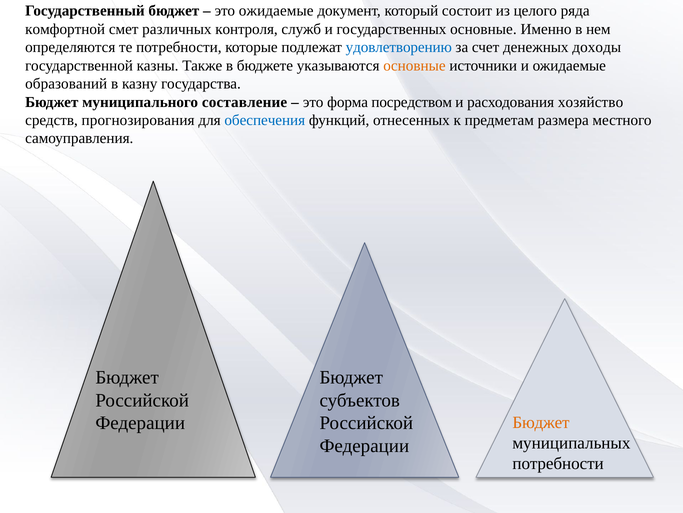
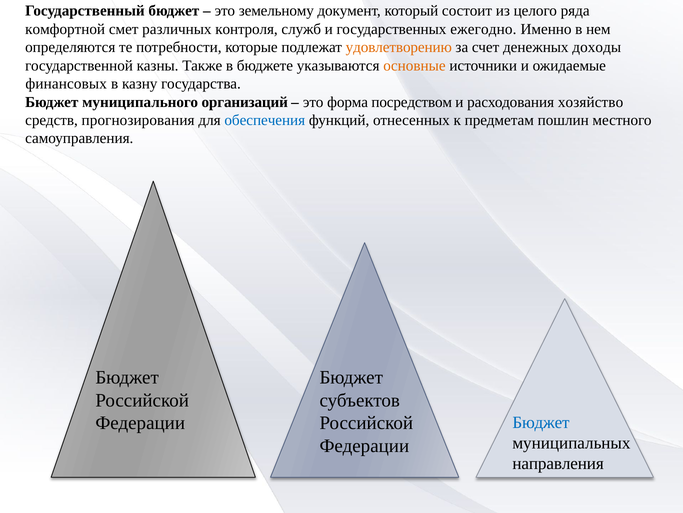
это ожидаемые: ожидаемые -> земельному (276, 11)
государственных основные: основные -> ежегодно (483, 29)
удовлетворению colour: blue -> orange (399, 47)
образований: образований -> финансовых (66, 84)
составление: составление -> организаций (245, 102)
размера: размера -> пошлин (563, 120)
Бюджет colour: orange -> blue (541, 422)
потребности: потребности -> направления (558, 463)
